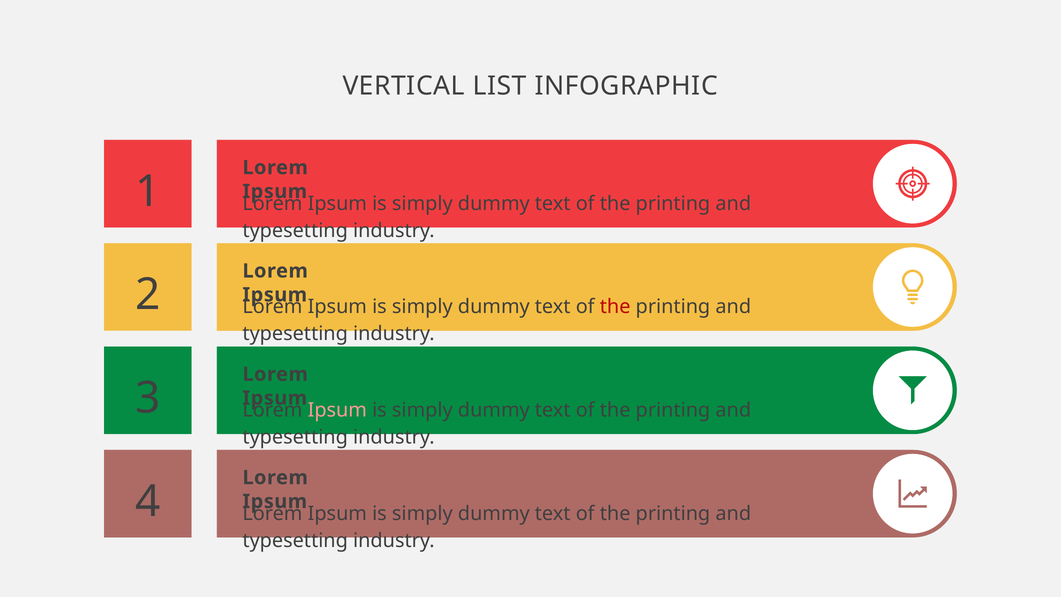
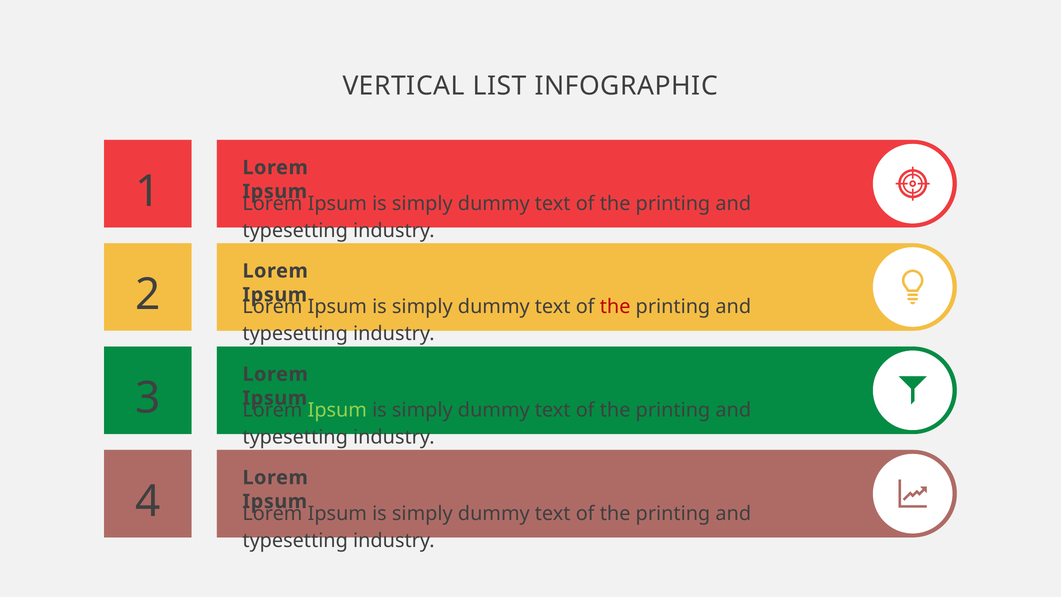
Ipsum colour: pink -> light green (337, 410)
